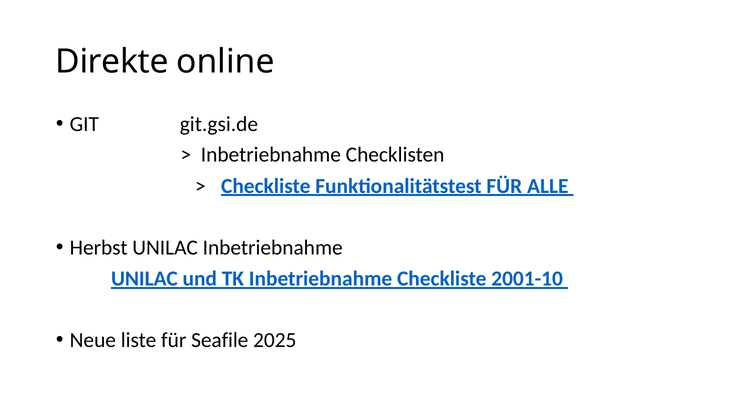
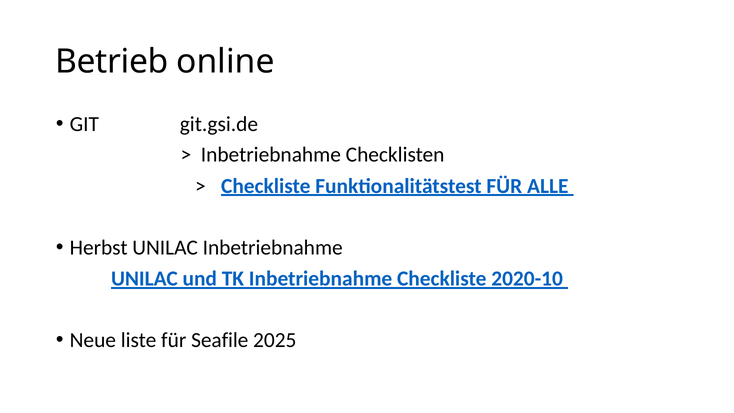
Direkte: Direkte -> Betrieb (112, 62)
2001-10: 2001-10 -> 2020-10 (527, 279)
